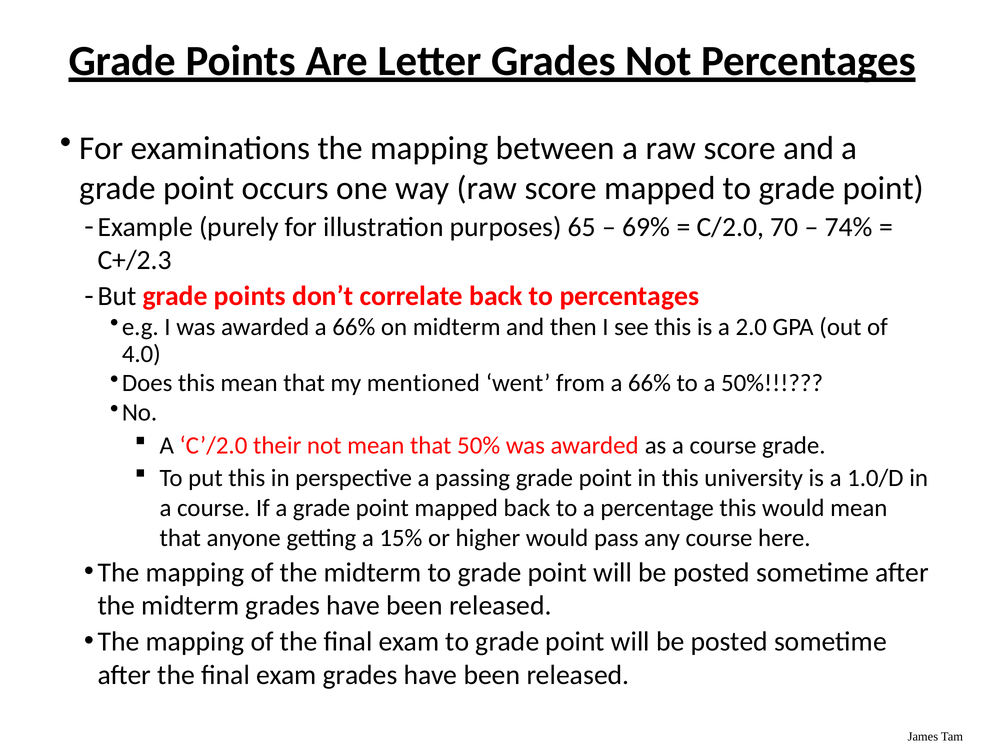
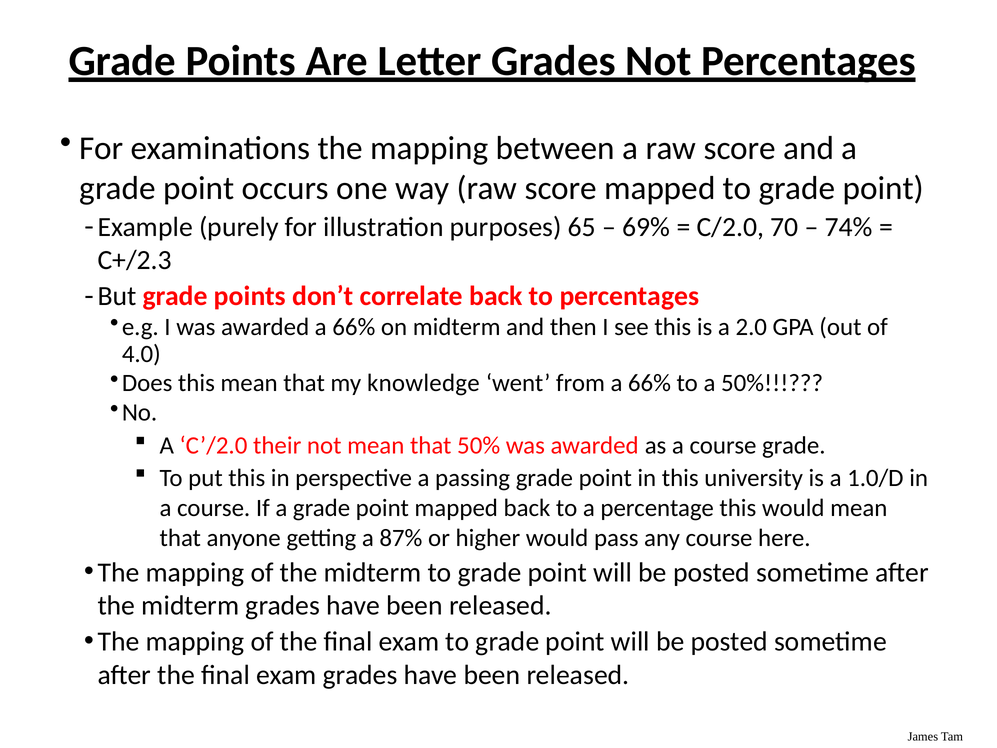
mentioned: mentioned -> knowledge (423, 383)
15%: 15% -> 87% (401, 538)
